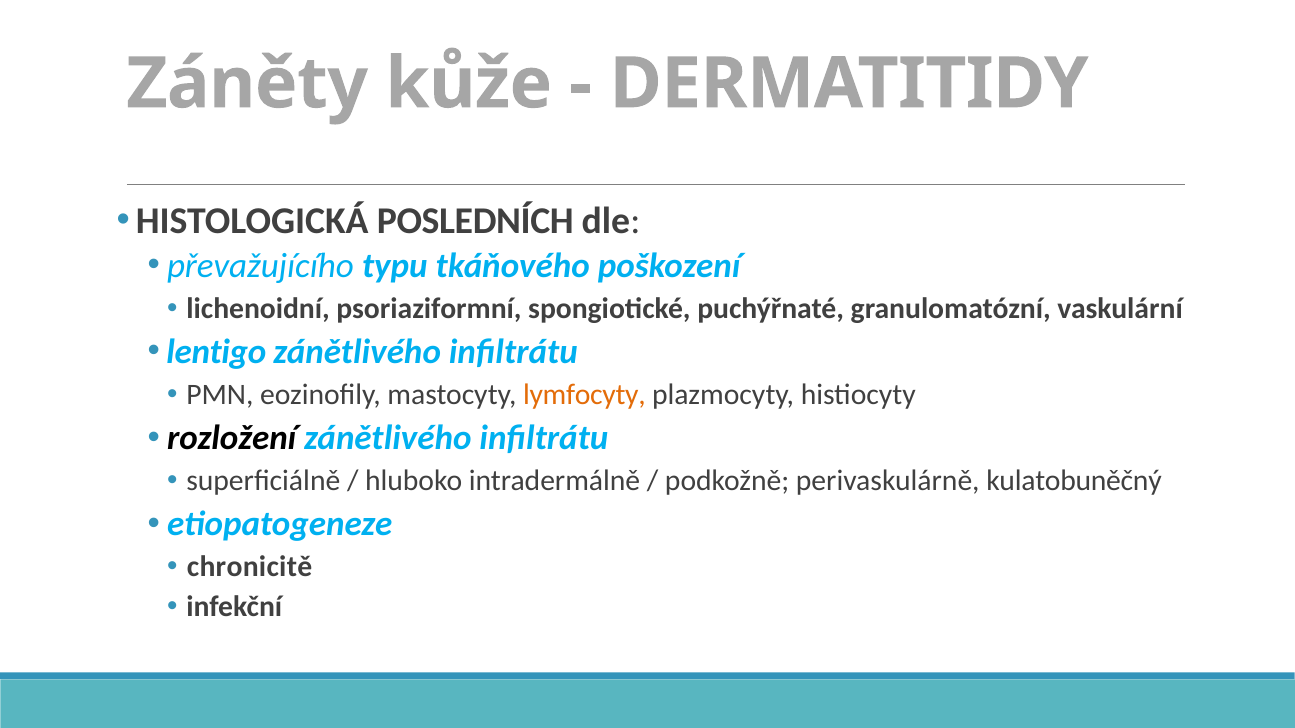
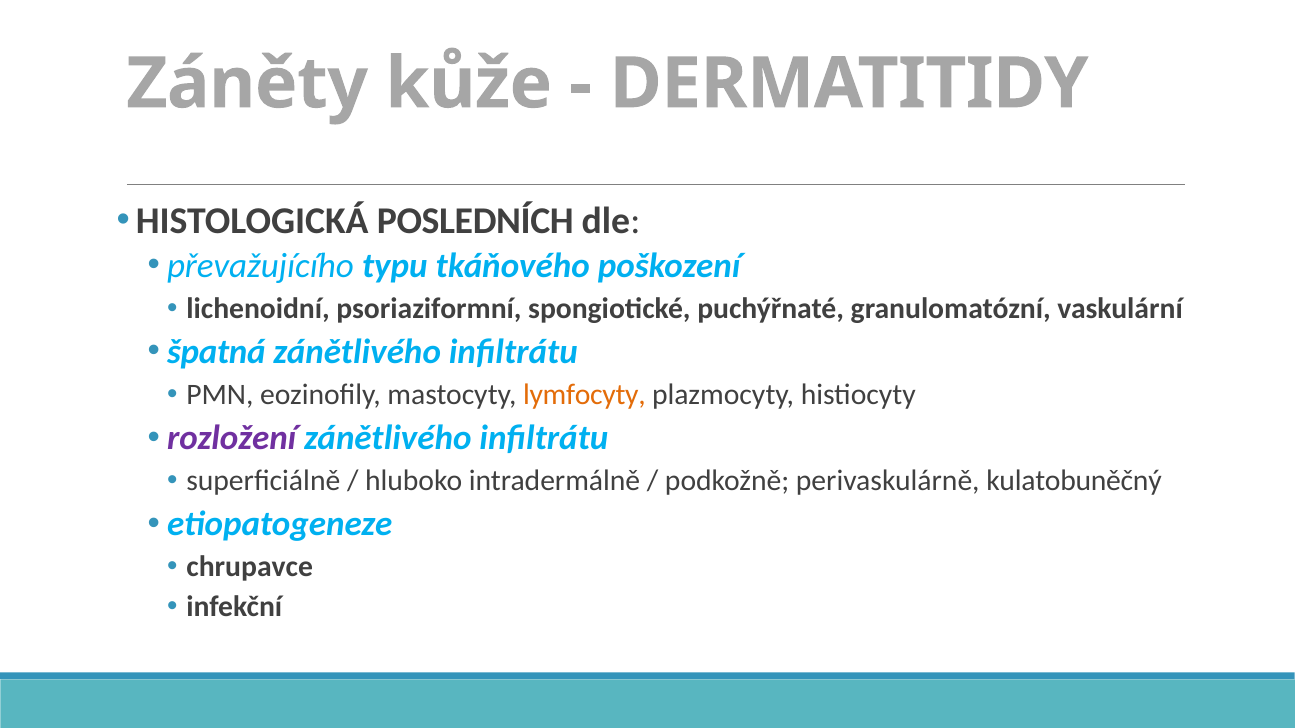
lentigo: lentigo -> špatná (216, 352)
rozložení colour: black -> purple (232, 438)
chronicitě: chronicitě -> chrupavce (250, 567)
